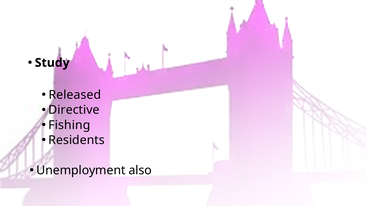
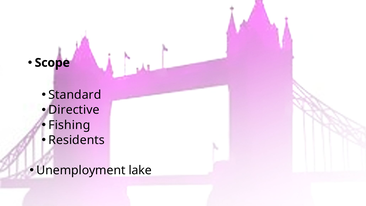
Study: Study -> Scope (52, 63)
Released: Released -> Standard (75, 95)
also: also -> lake (140, 170)
